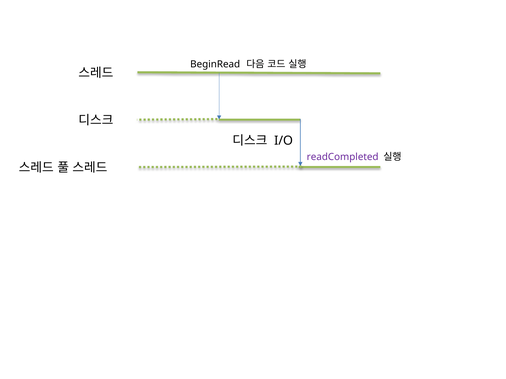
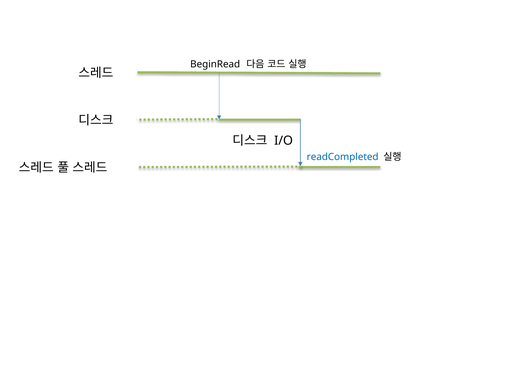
readCompleted colour: purple -> blue (343, 157)
